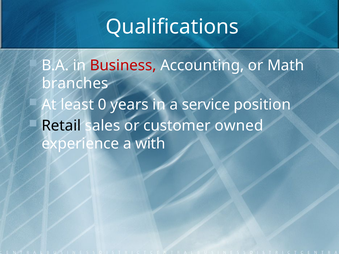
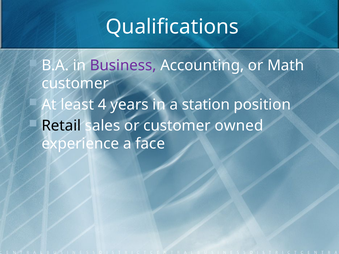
Business colour: red -> purple (123, 65)
branches: branches -> customer (75, 84)
0: 0 -> 4 (102, 105)
service: service -> station (206, 105)
with: with -> face (150, 144)
